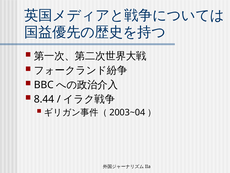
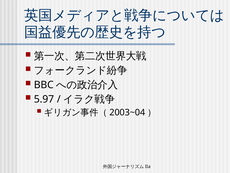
8.44: 8.44 -> 5.97 (44, 99)
